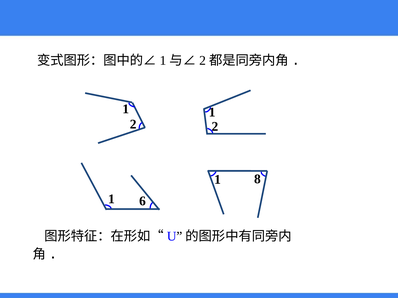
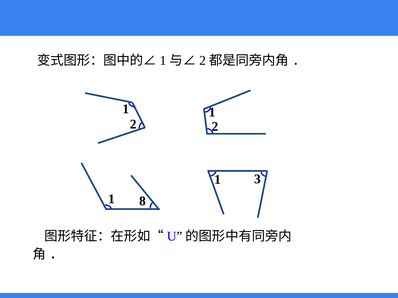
8: 8 -> 3 (257, 179)
6: 6 -> 8 (142, 201)
